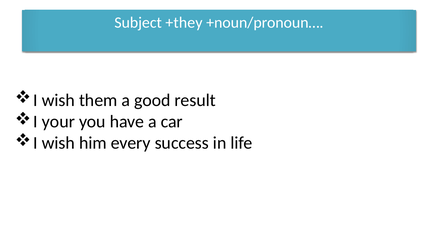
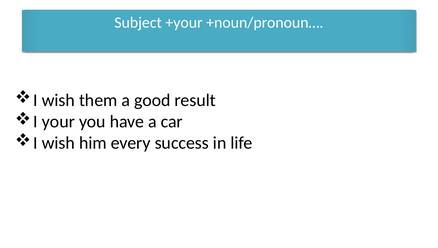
+they: +they -> +your (184, 22)
